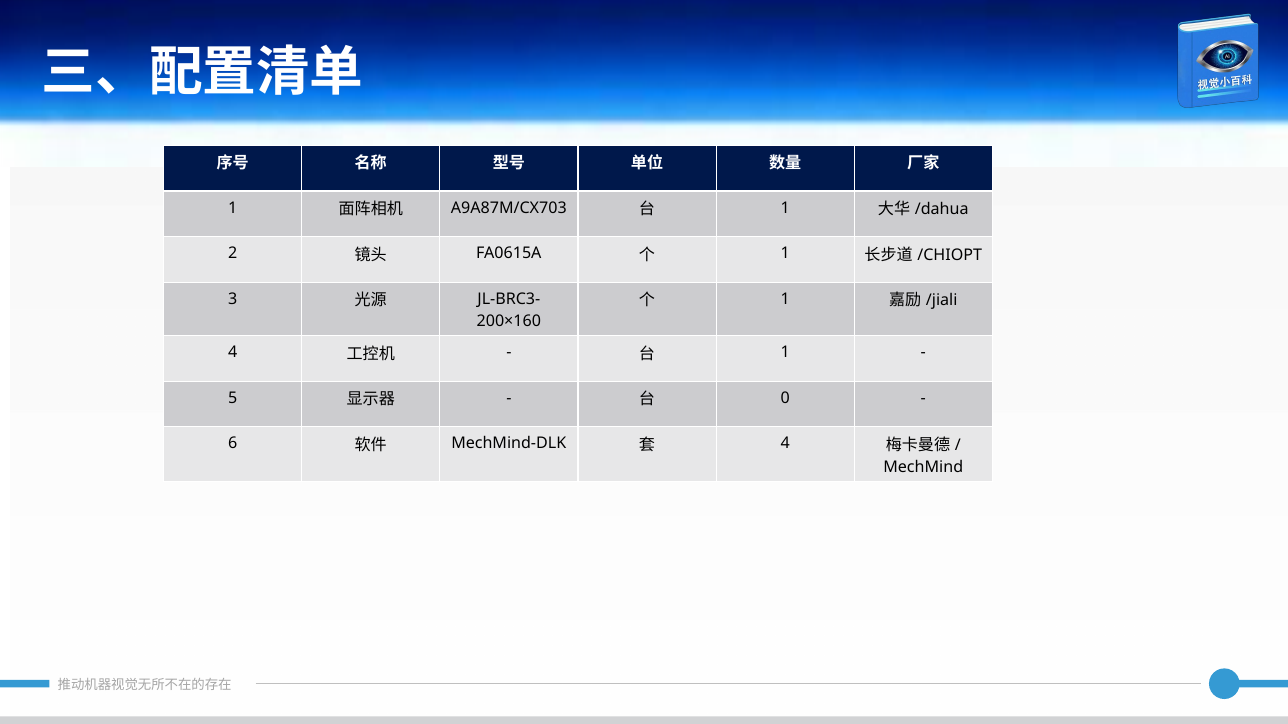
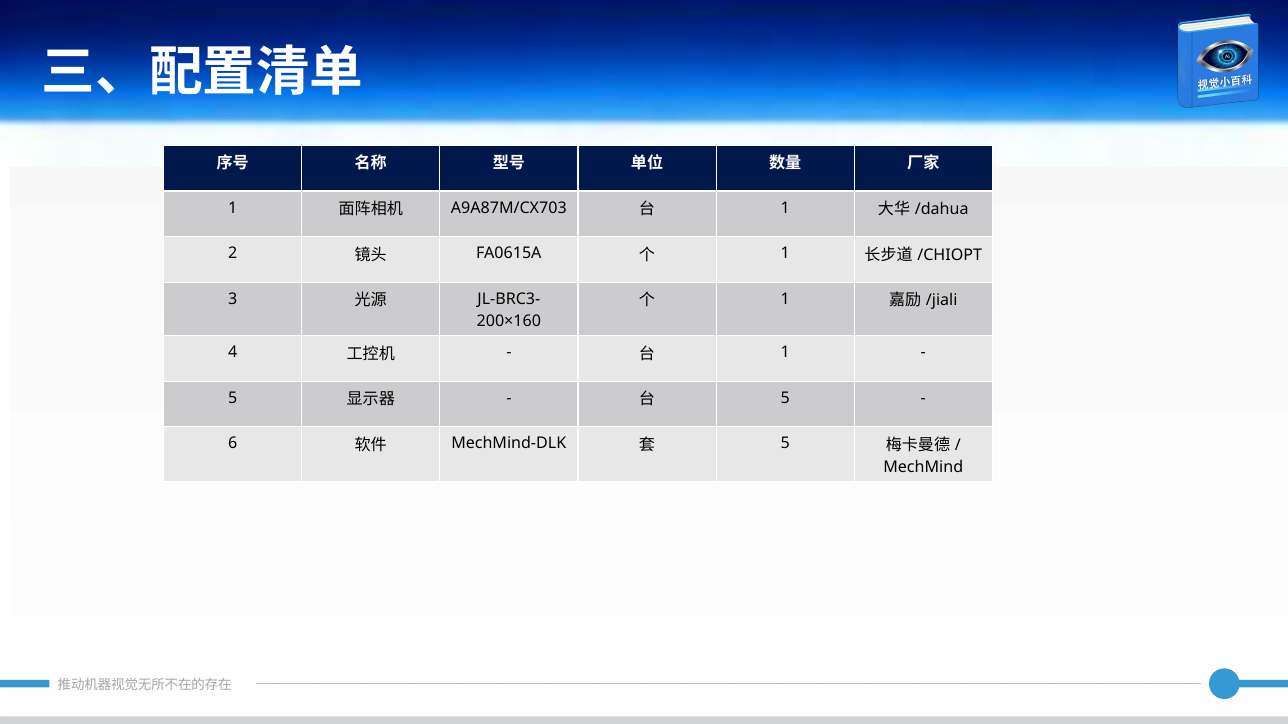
0: 0 -> 5 (785, 398)
4: 4 -> 5 (785, 444)
